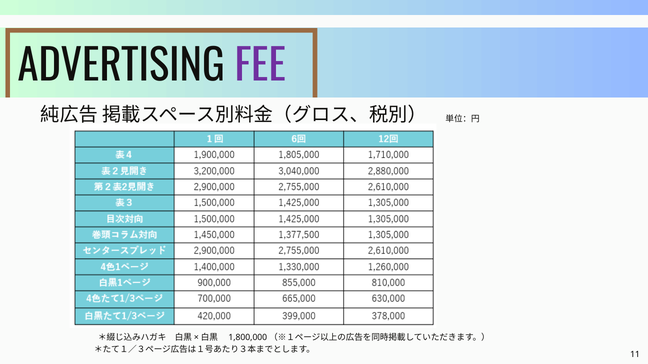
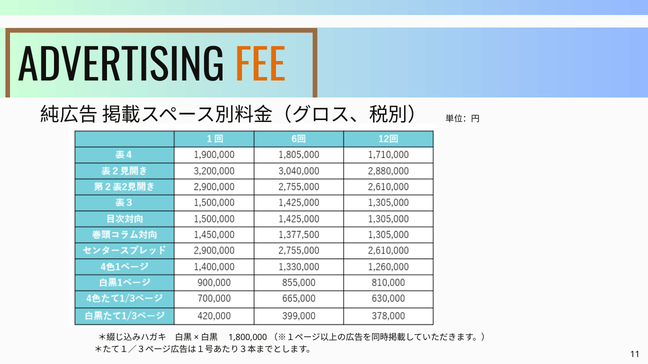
FEE colour: purple -> orange (260, 67)
